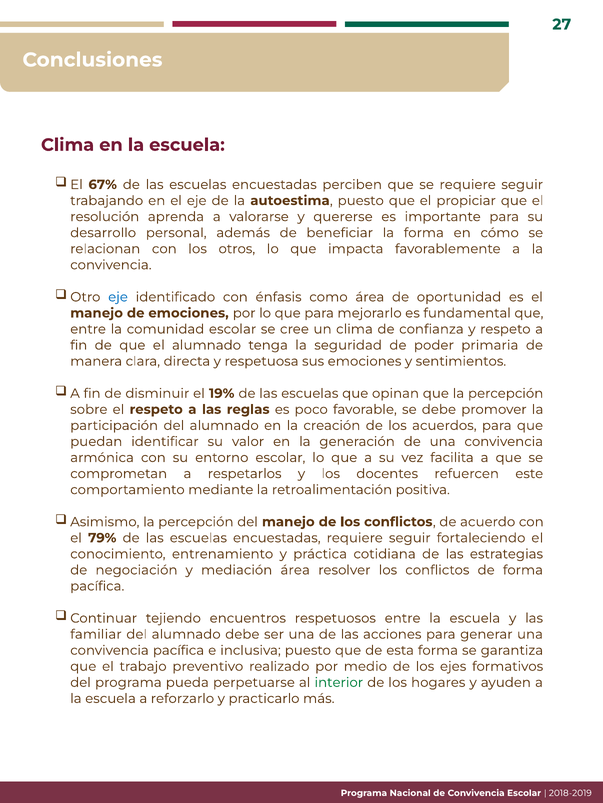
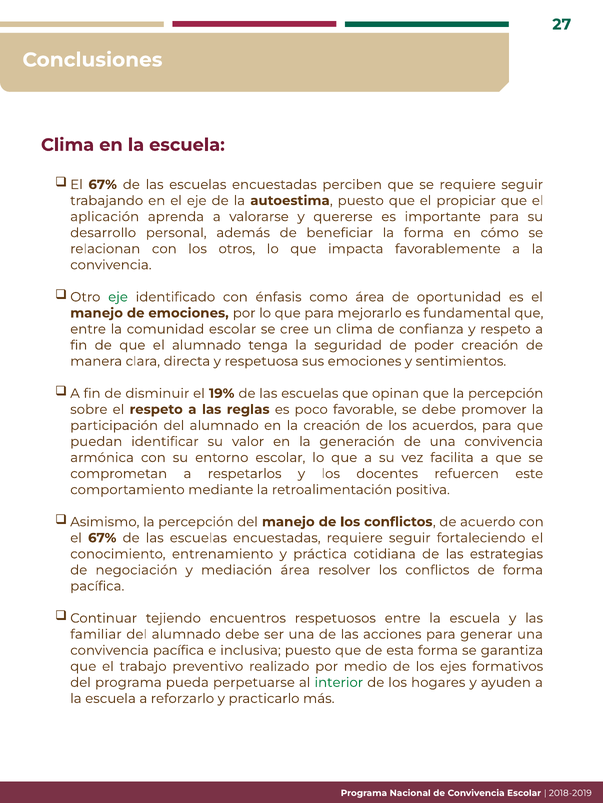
resolución: resolución -> aplicación (105, 217)
eje colour: blue -> green (118, 297)
poder primaria: primaria -> creación (490, 346)
79%: 79% -> 67% (102, 539)
